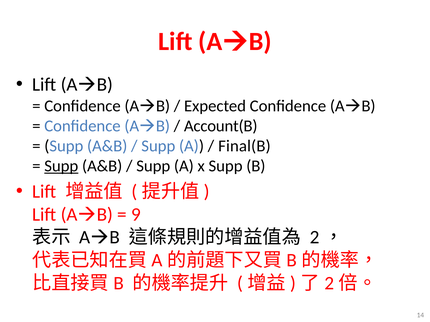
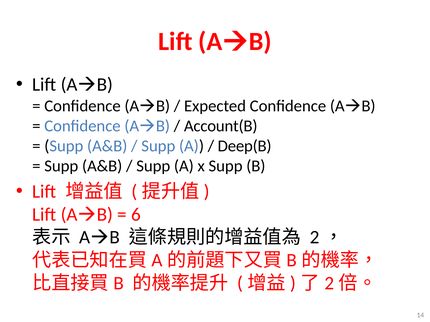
Final(B: Final(B -> Deep(B (245, 146)
Supp underline: present -> none (61, 166)
9: 9 -> 6 (136, 215)
